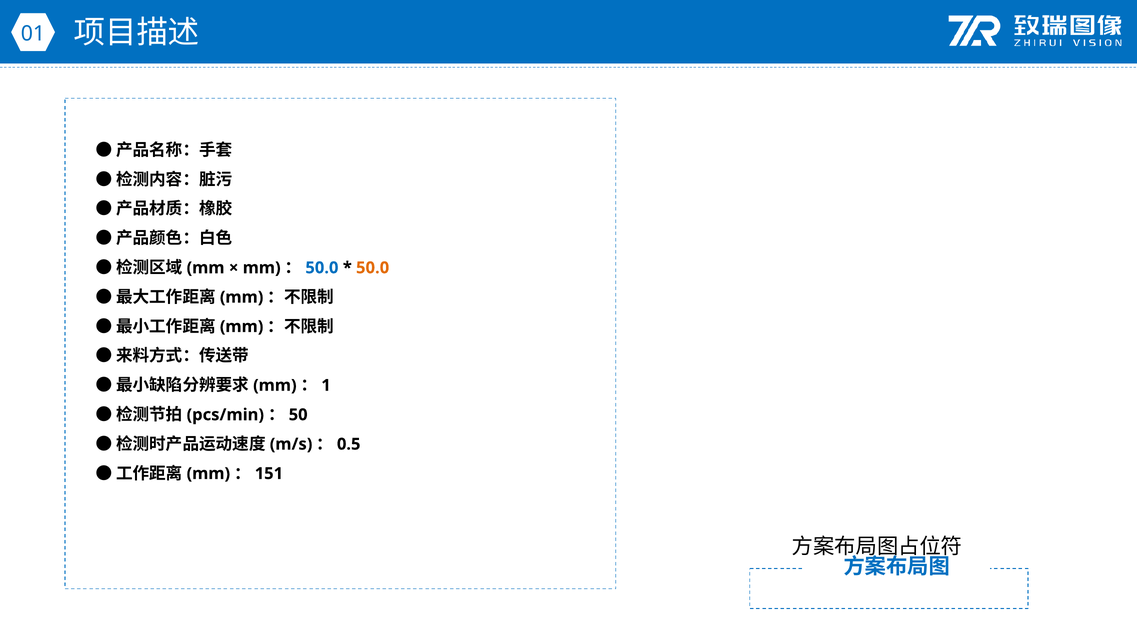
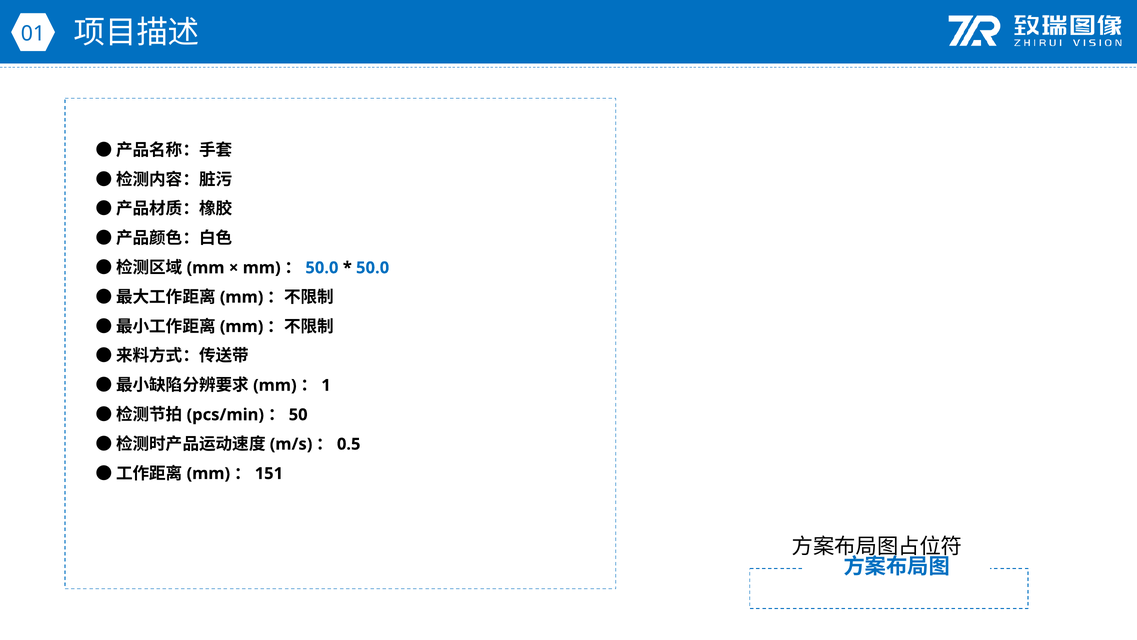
50.0 colour: orange -> blue (373, 268)
